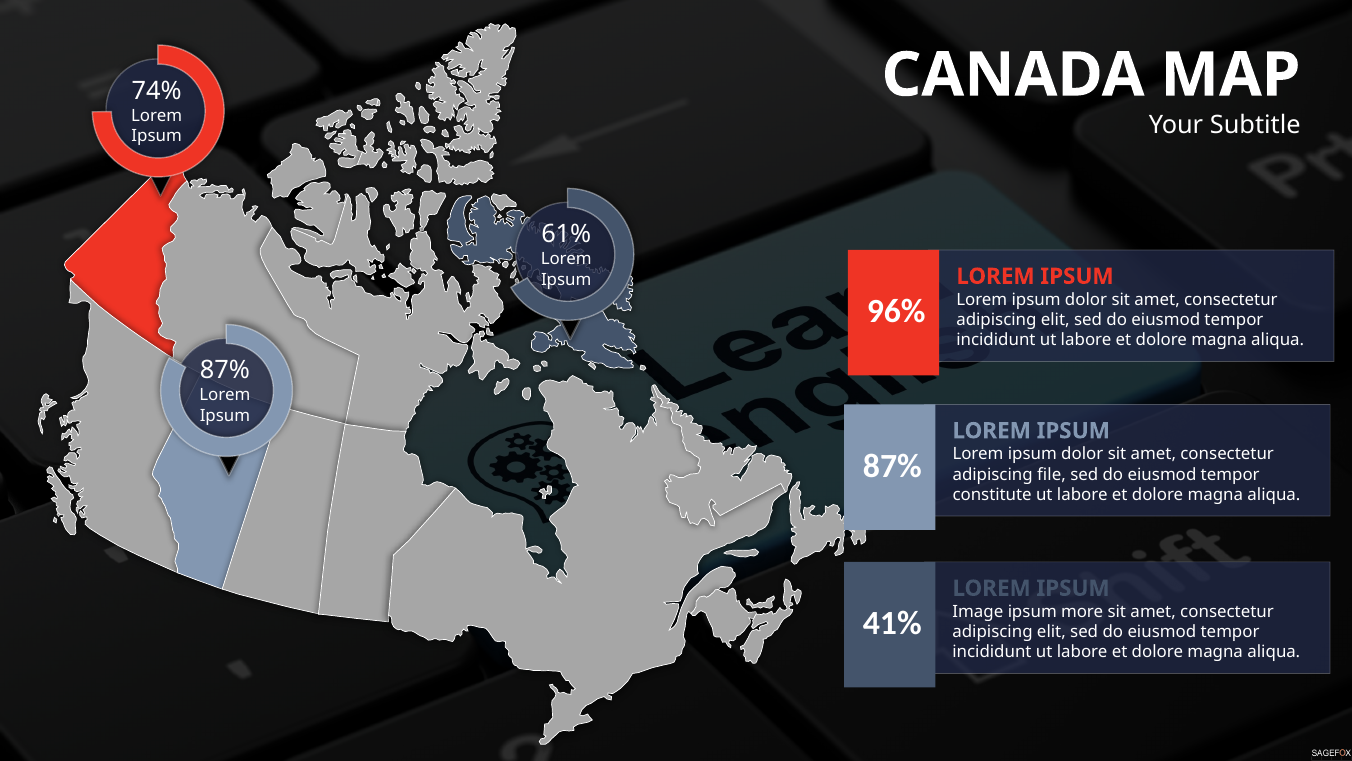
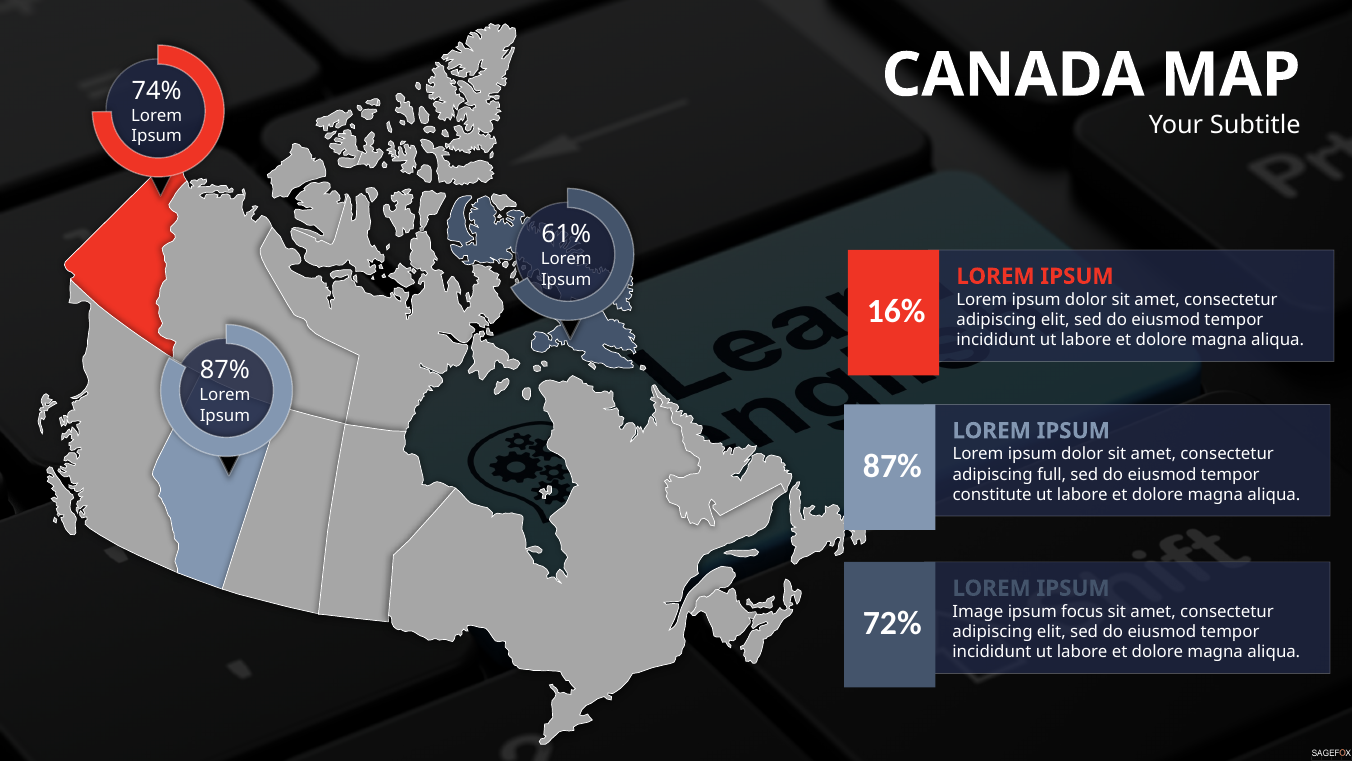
96%: 96% -> 16% (896, 311)
file: file -> full (1052, 474)
more: more -> focus (1082, 611)
41%: 41% -> 72% (892, 623)
